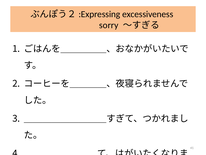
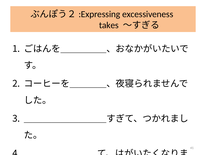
sorry: sorry -> takes (109, 25)
